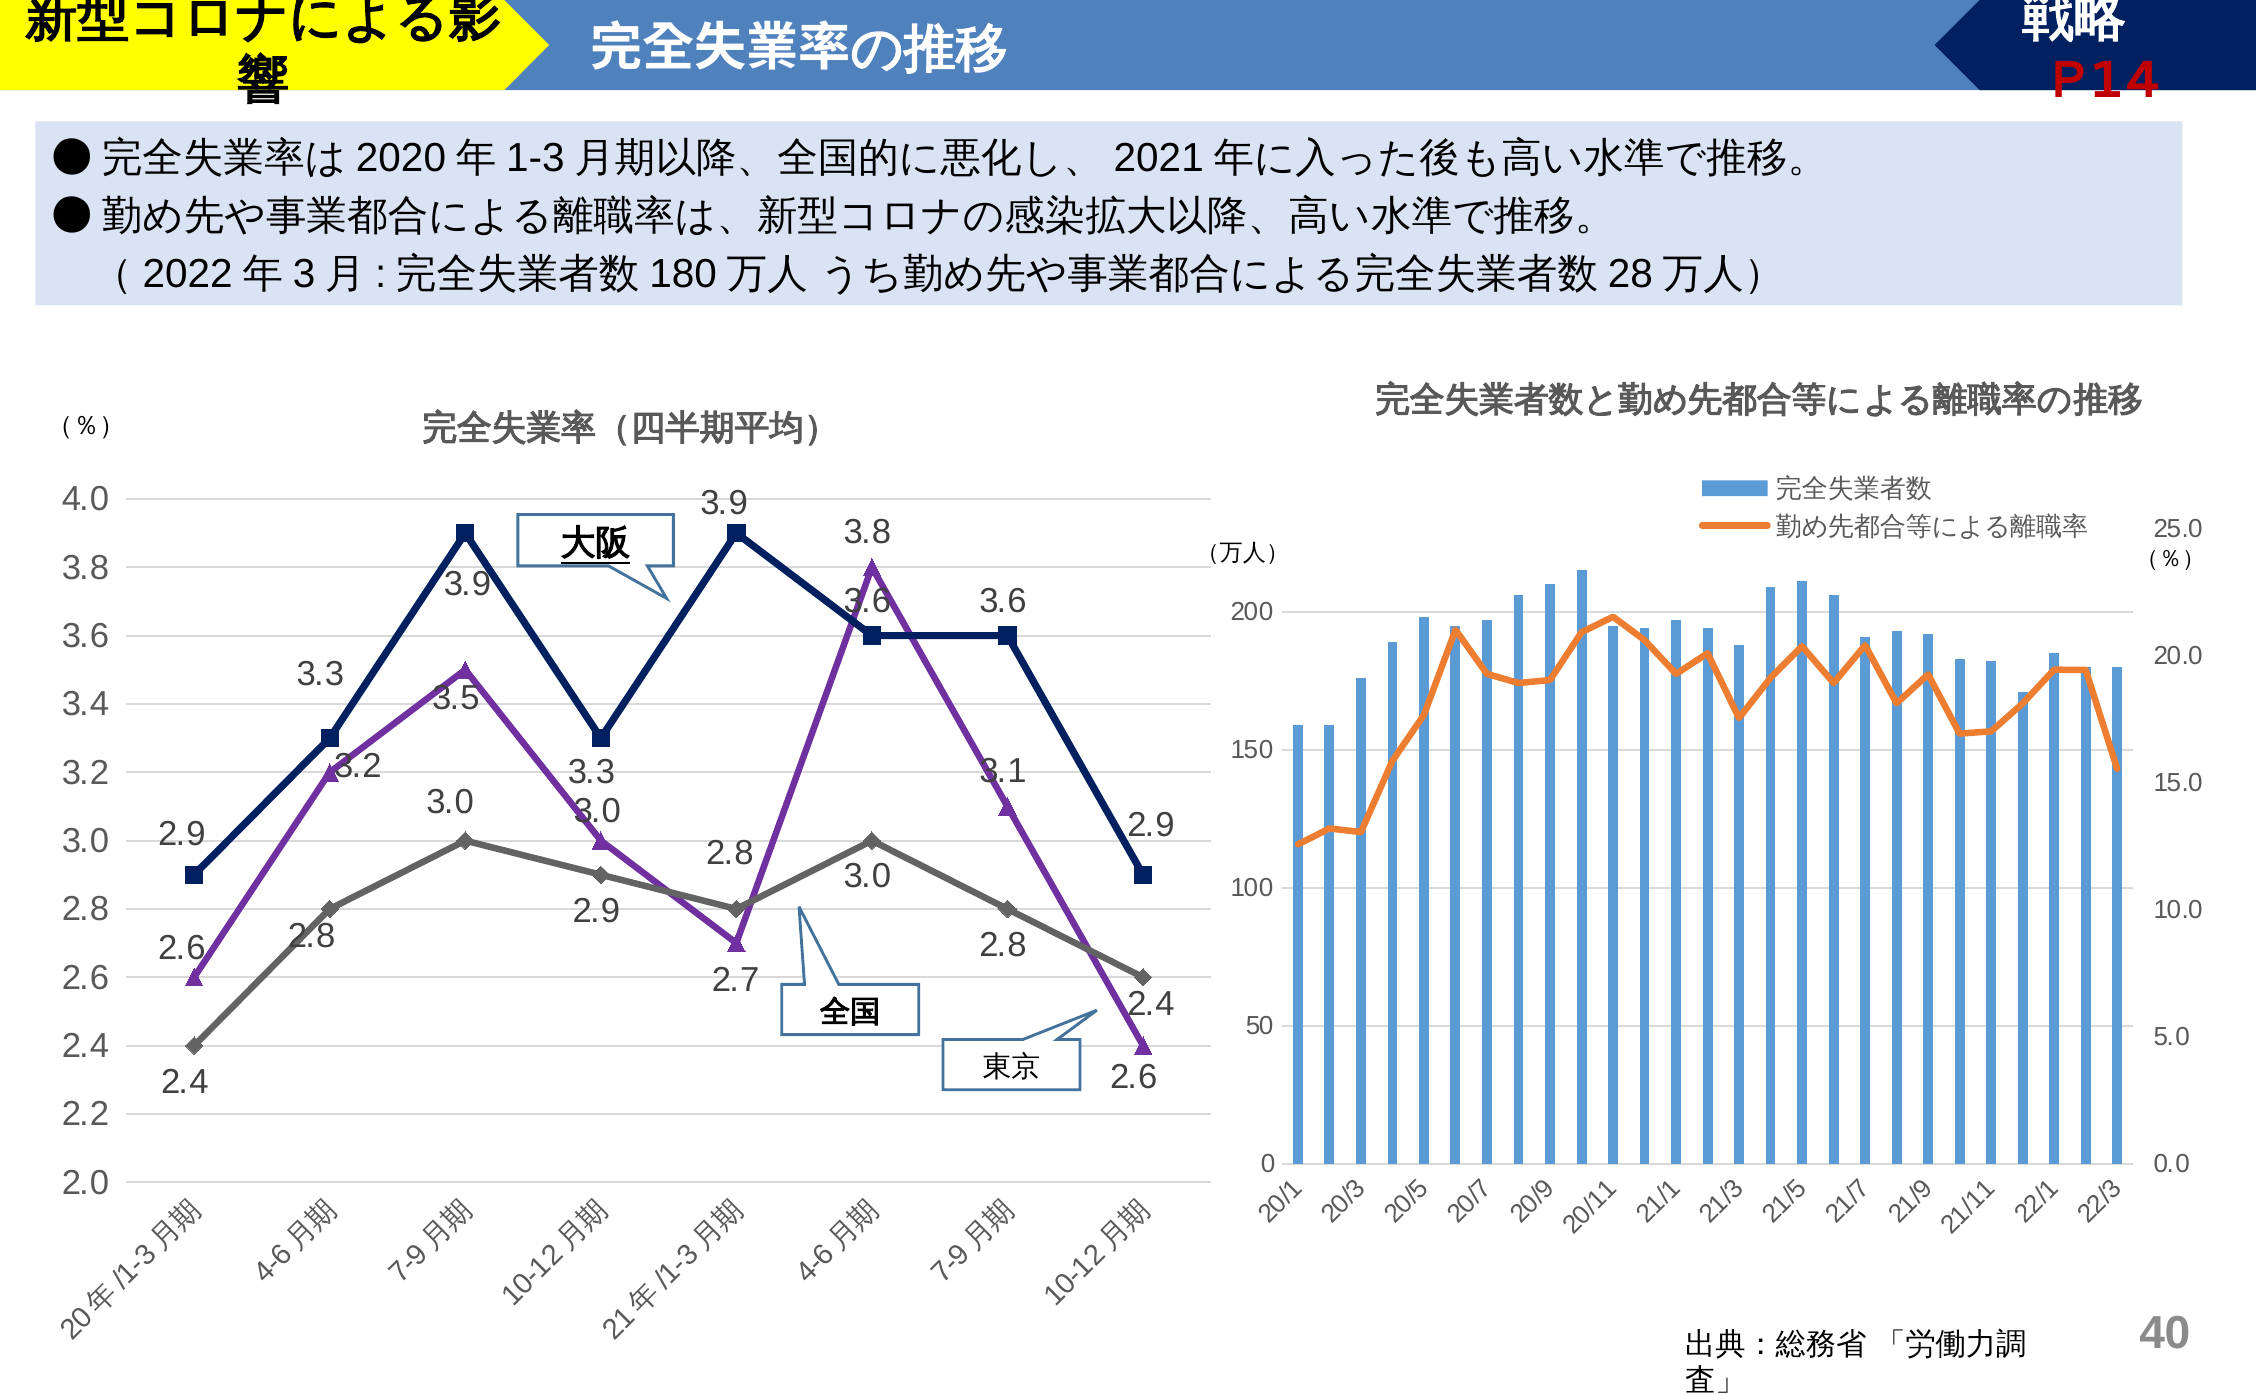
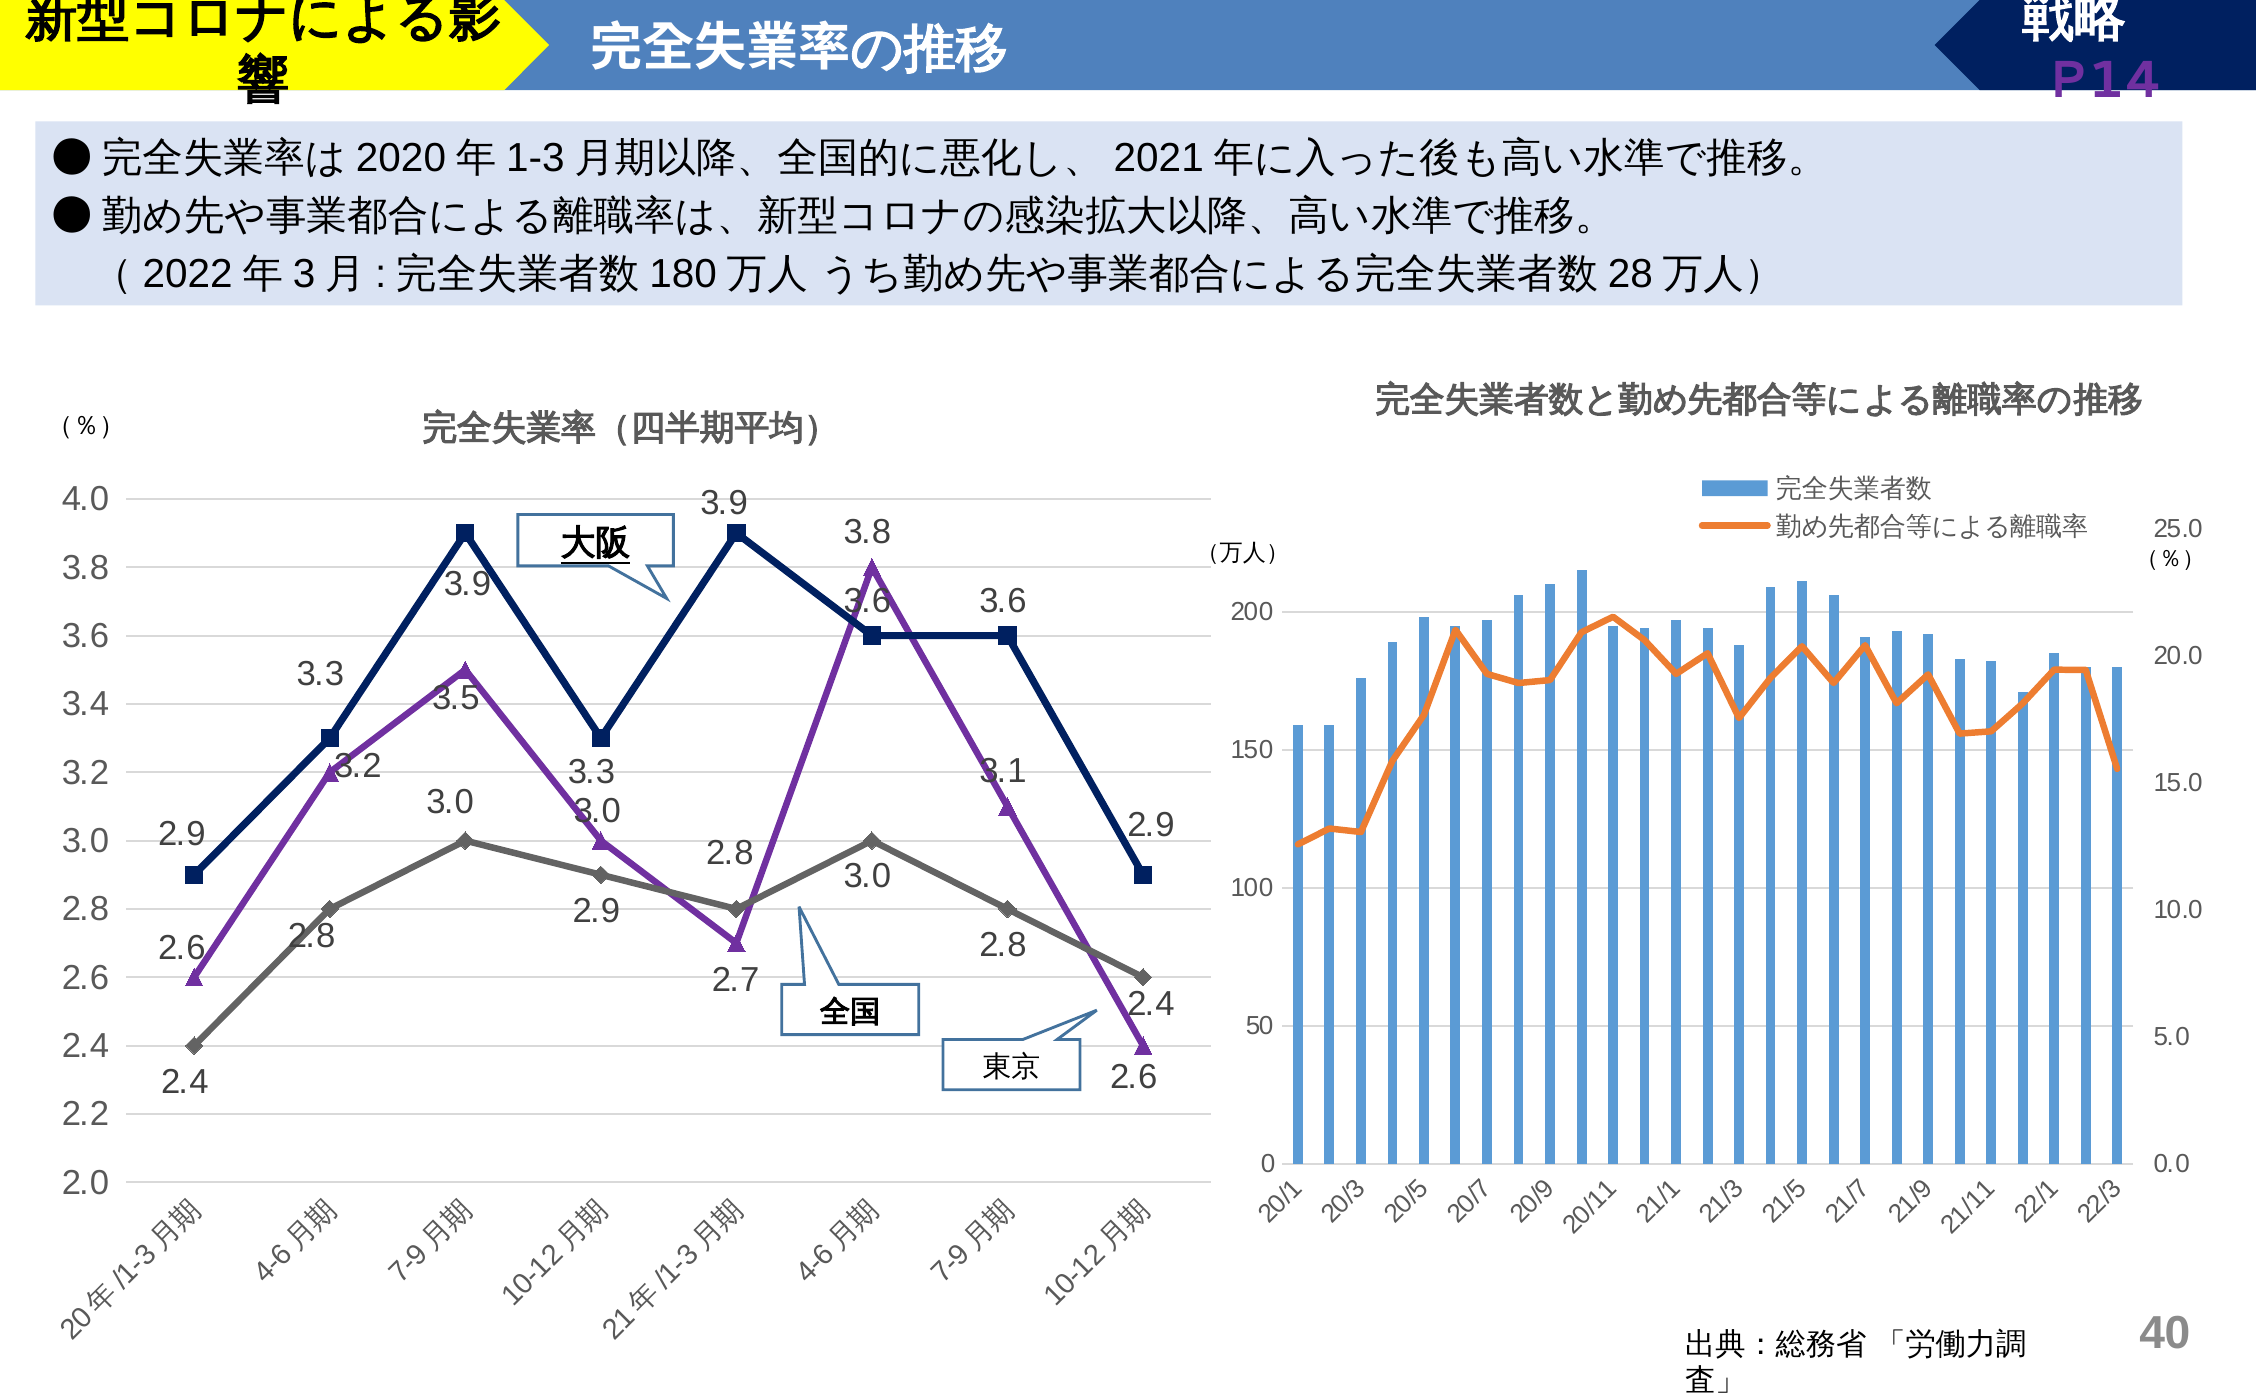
P14 colour: red -> purple (2106, 80)
